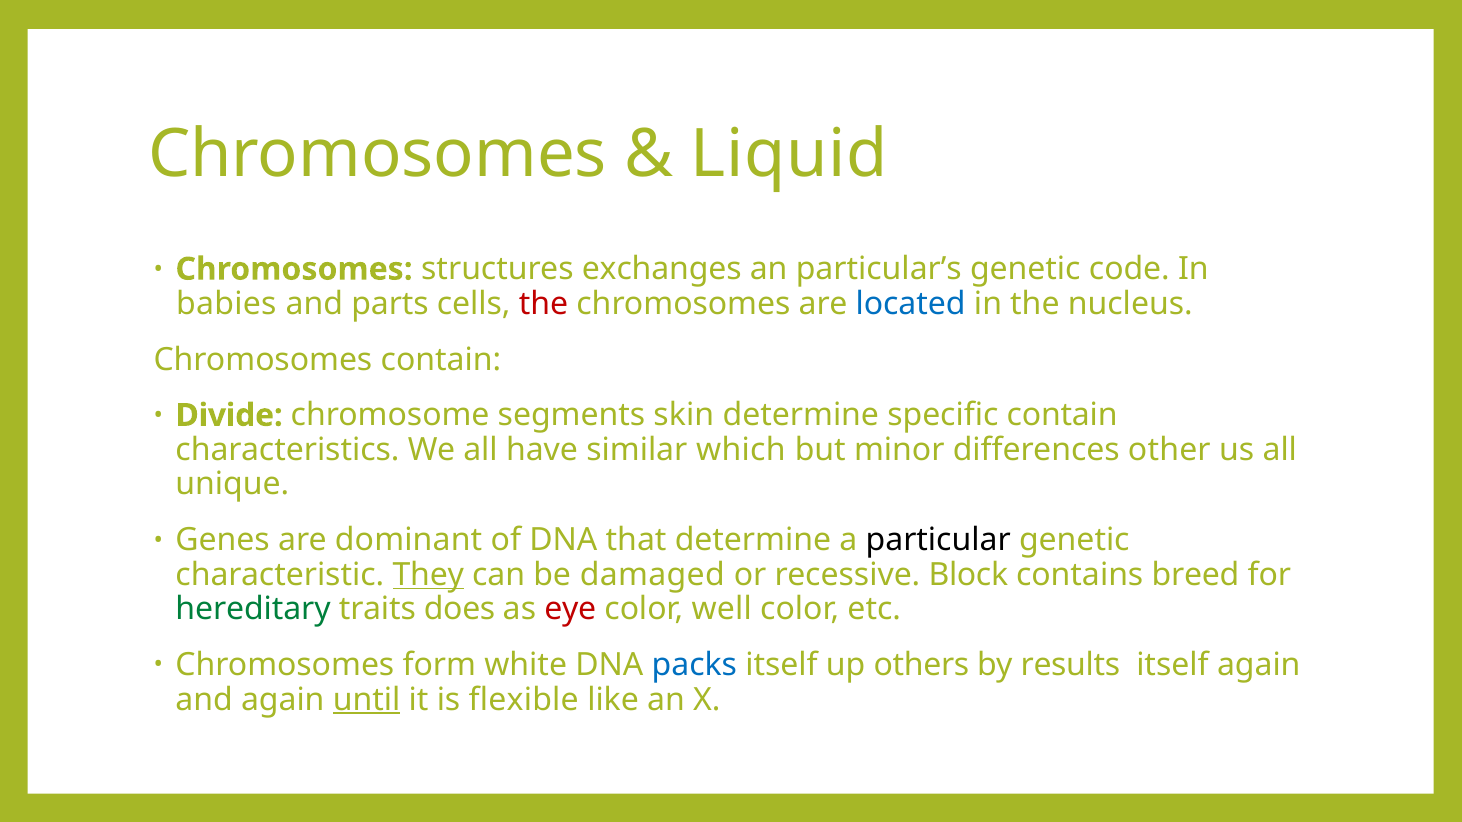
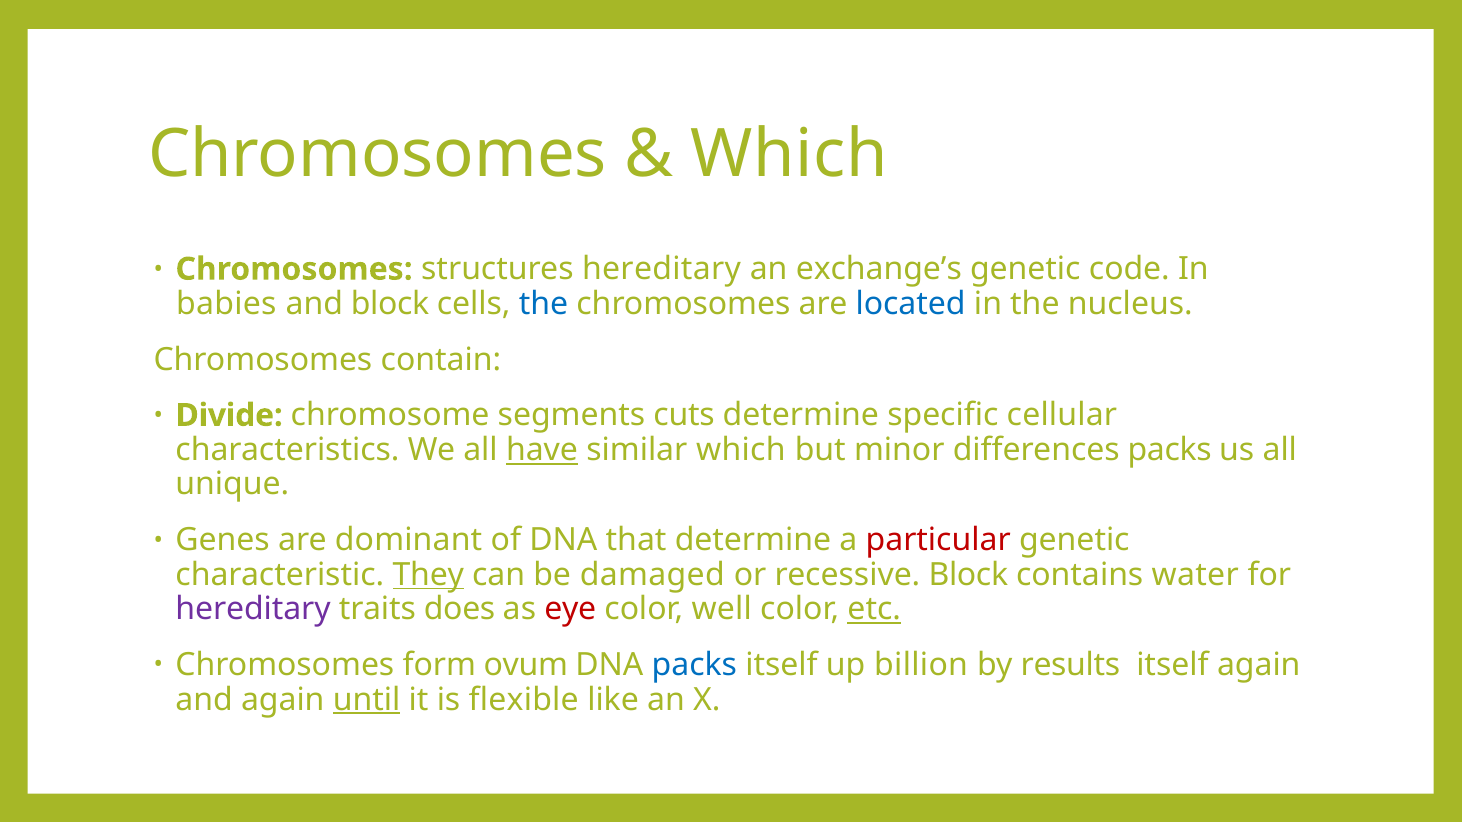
Liquid: Liquid -> Which (789, 154)
structures exchanges: exchanges -> hereditary (661, 269)
particular’s: particular’s -> exchange’s (879, 269)
and parts: parts -> block (390, 304)
the colour: red -> blue (543, 304)
skin: skin -> cuts (684, 416)
specific contain: contain -> cellular (1062, 416)
have underline: none -> present (542, 450)
differences other: other -> packs (1170, 450)
particular colour: black -> red (938, 540)
breed: breed -> water (1195, 575)
hereditary colour: green -> purple (253, 610)
etc underline: none -> present (874, 610)
white: white -> ovum (526, 665)
others: others -> billion (921, 665)
